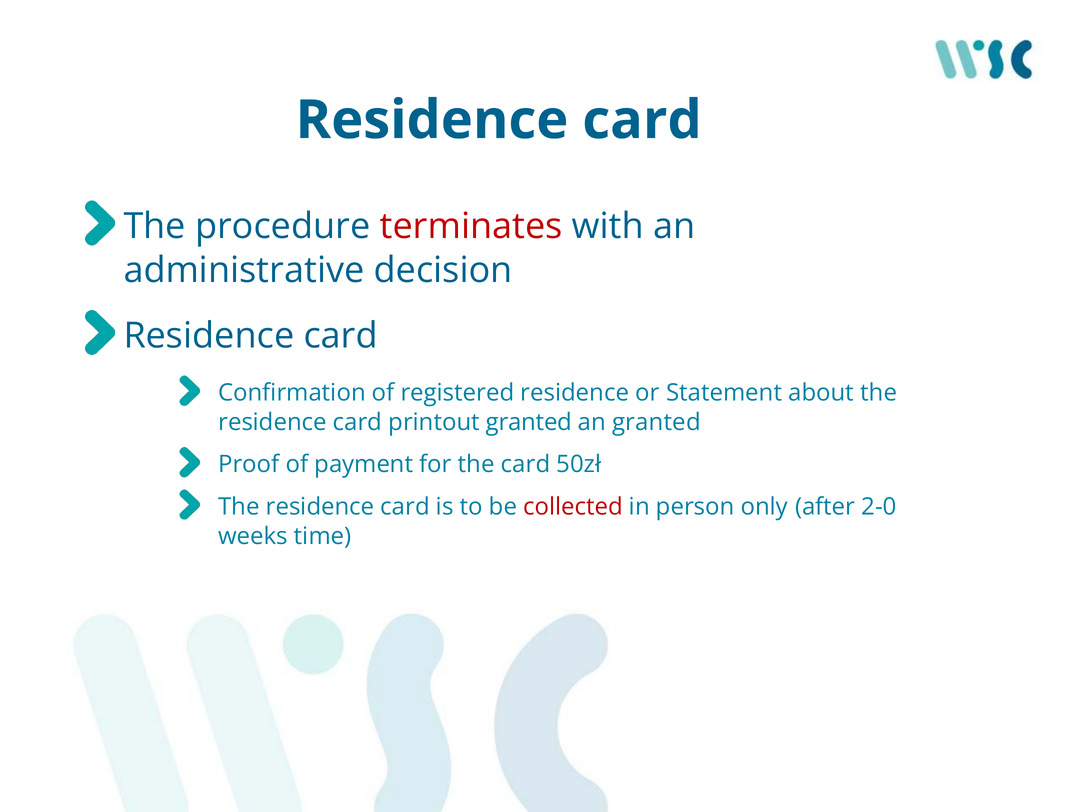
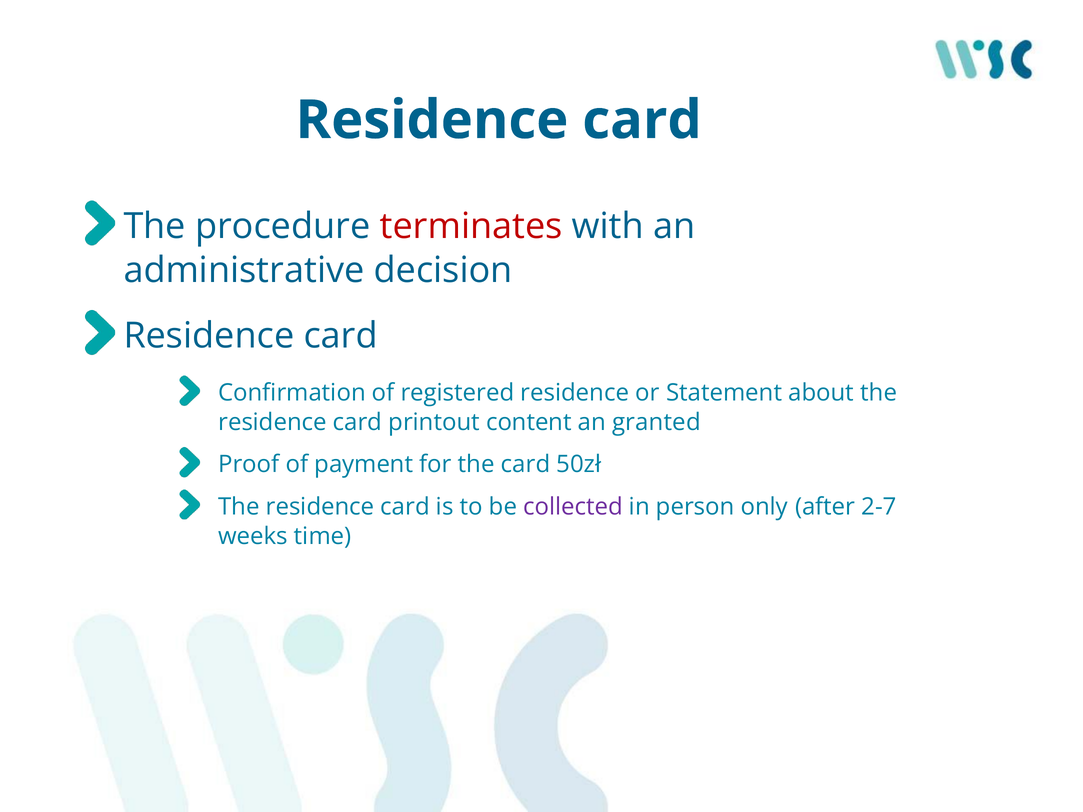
printout granted: granted -> content (529, 422)
collected colour: red -> purple (573, 507)
2-0: 2-0 -> 2-7 (879, 507)
